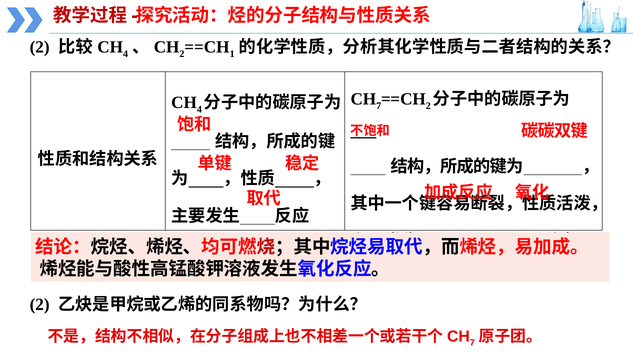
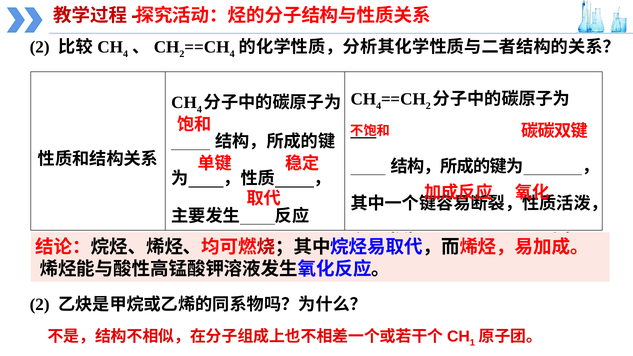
1: 1 -> 4 (232, 54)
7: 7 -> 4 (379, 106)
7: 7 -> 1 (472, 343)
